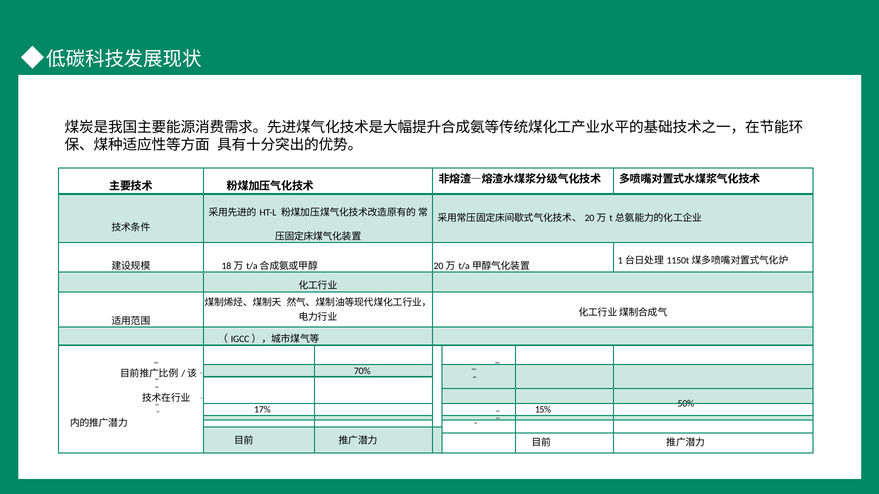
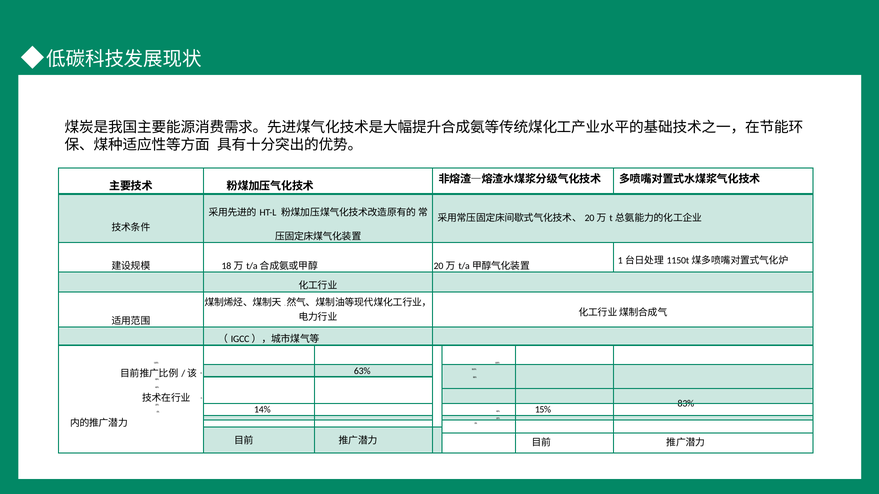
70%: 70% -> 63% (362, 371)
50%: 50% -> 83% (686, 404)
17%: 17% -> 14% (262, 410)
